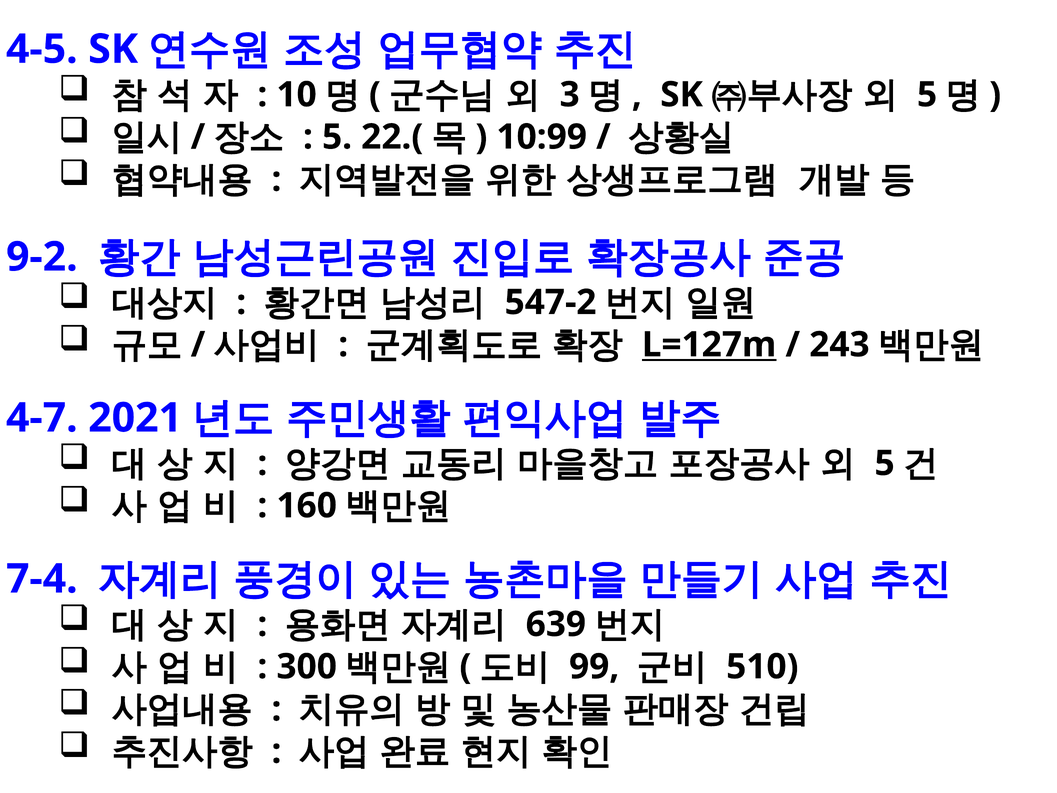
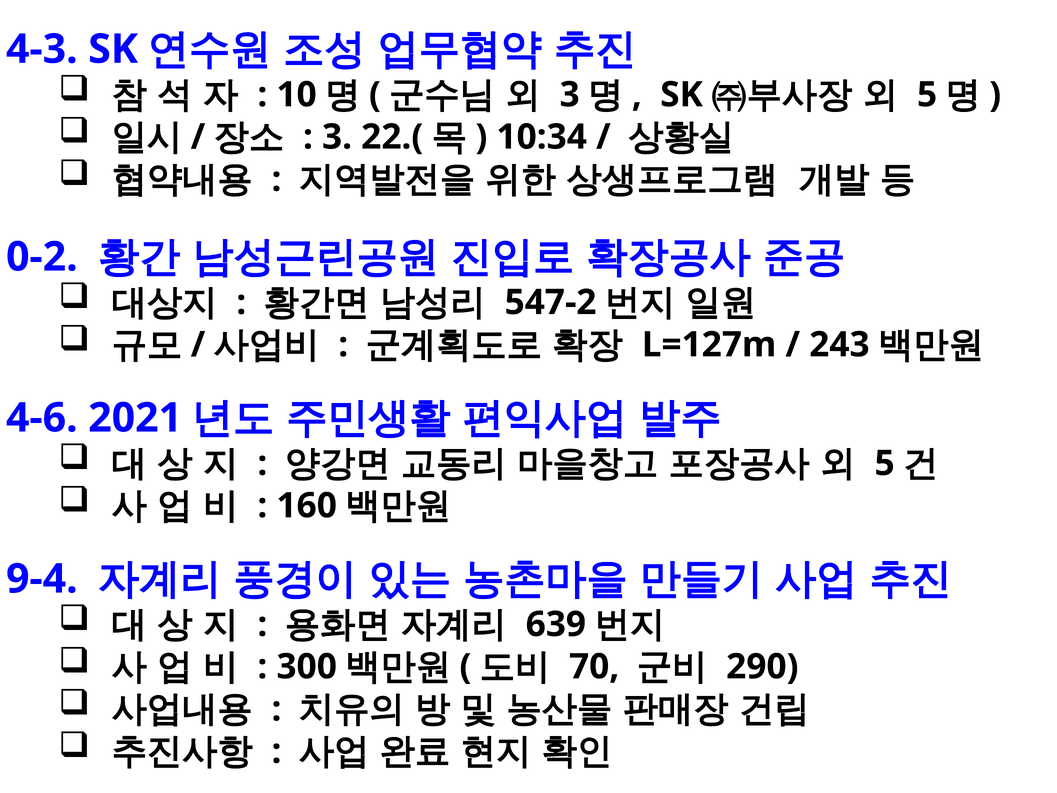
4-5: 4-5 -> 4-3 (42, 49)
5: 5 -> 3 (337, 137)
10:99: 10:99 -> 10:34 (542, 137)
9-2: 9-2 -> 0-2 (42, 257)
L=127m underline: present -> none (709, 345)
4-7: 4-7 -> 4-6 (42, 418)
7-4: 7-4 -> 9-4 (42, 579)
99: 99 -> 70 (594, 666)
510: 510 -> 290 (762, 666)
